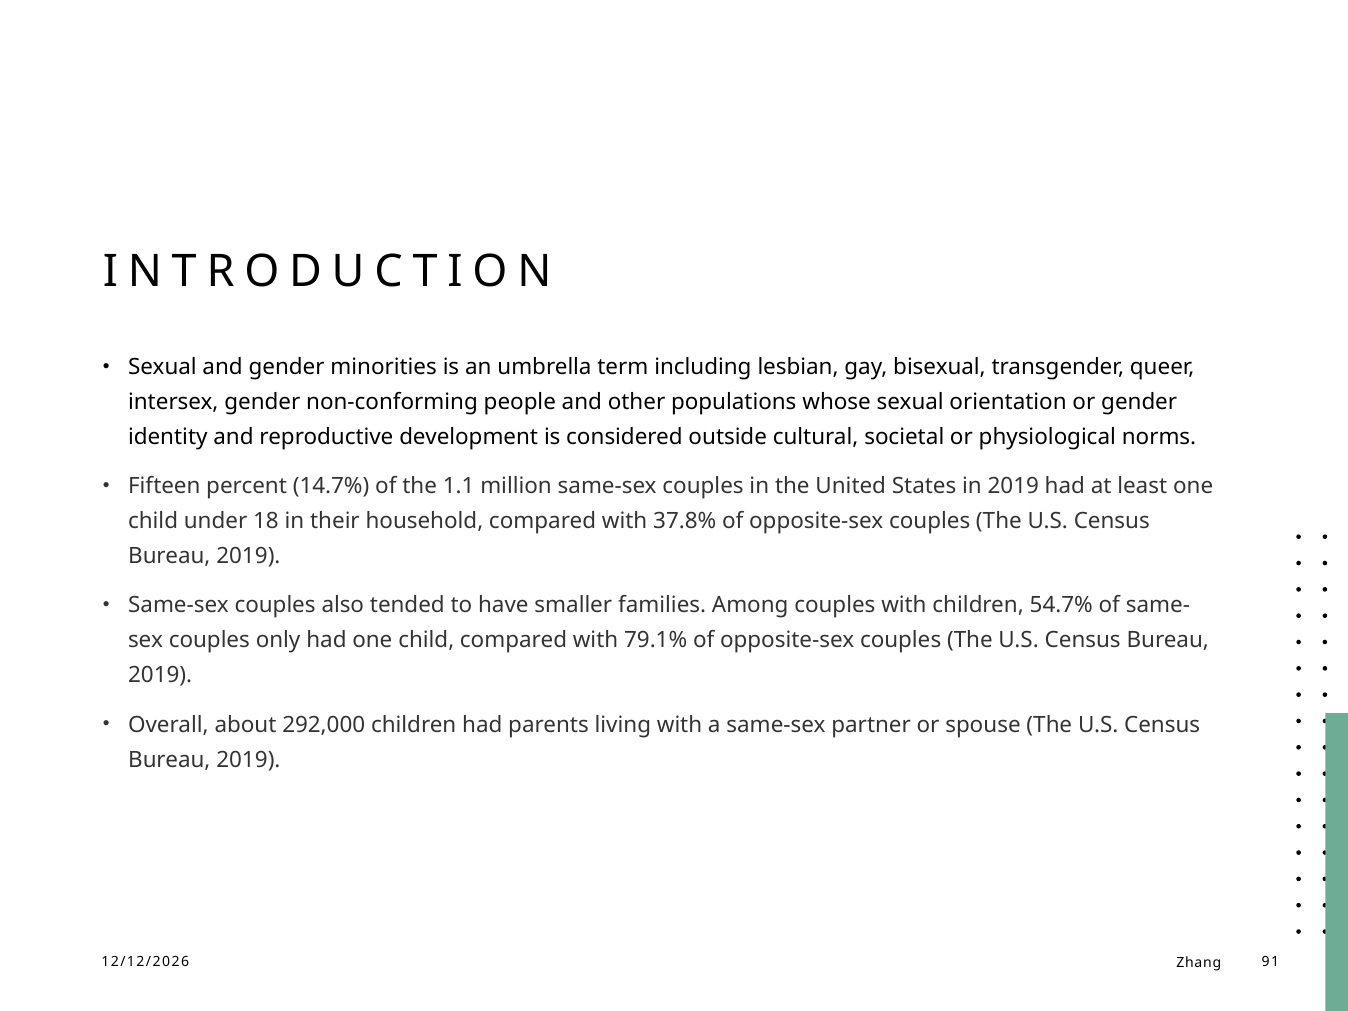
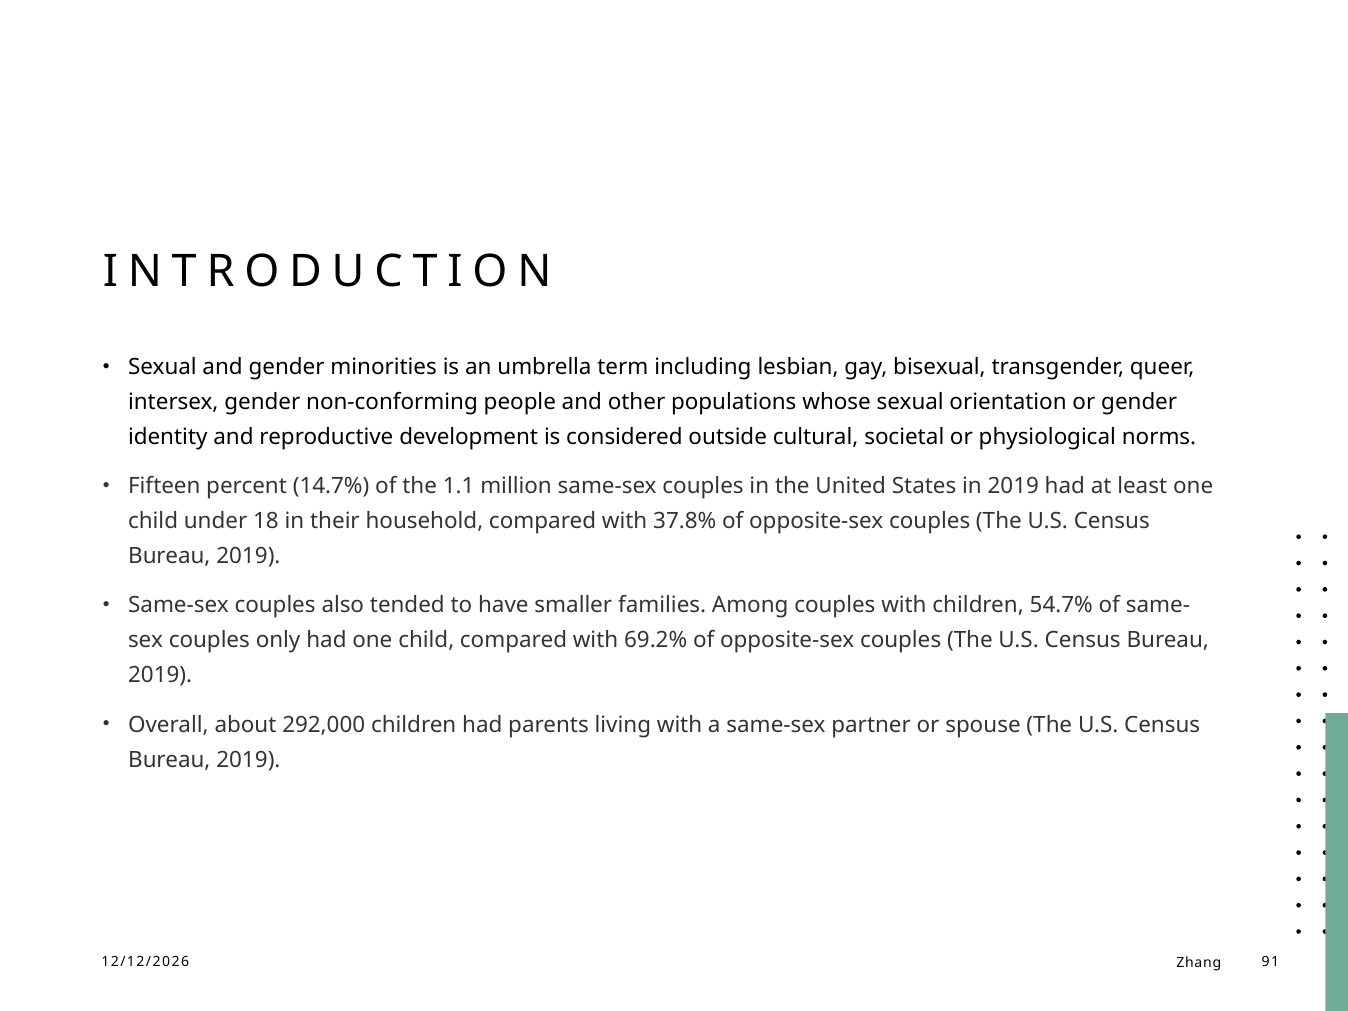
79.1%: 79.1% -> 69.2% (656, 641)
